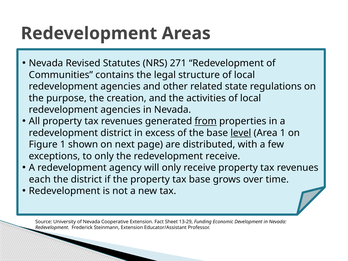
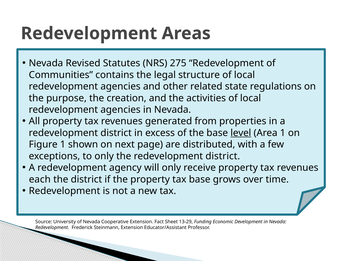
271: 271 -> 275 (178, 63)
from underline: present -> none (206, 121)
the redevelopment receive: receive -> district (223, 156)
